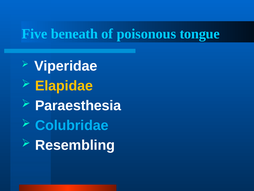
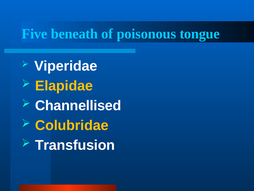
Paraesthesia: Paraesthesia -> Channellised (78, 105)
Colubridae colour: light blue -> yellow (72, 125)
Resembling: Resembling -> Transfusion (75, 145)
